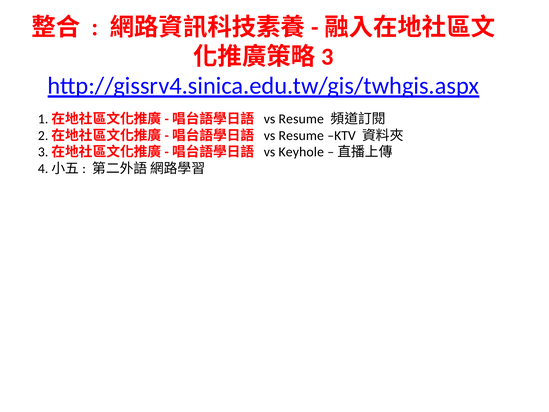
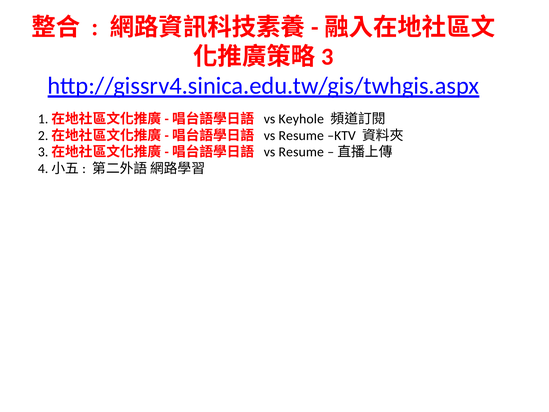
Resume: Resume -> Keyhole (301, 119)
Keyhole: Keyhole -> Resume (301, 152)
